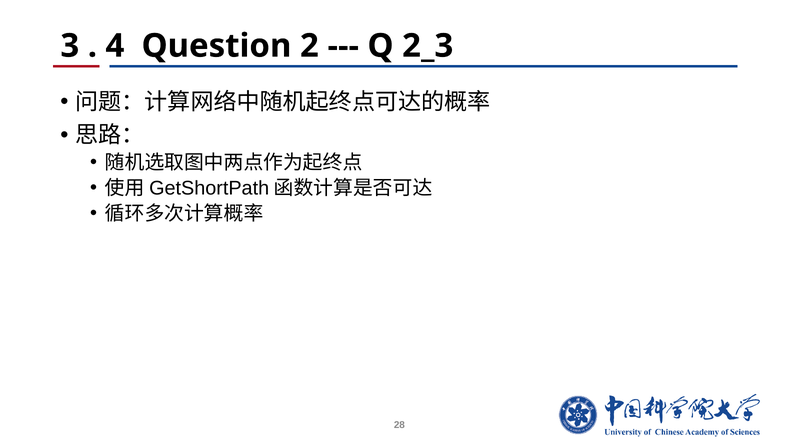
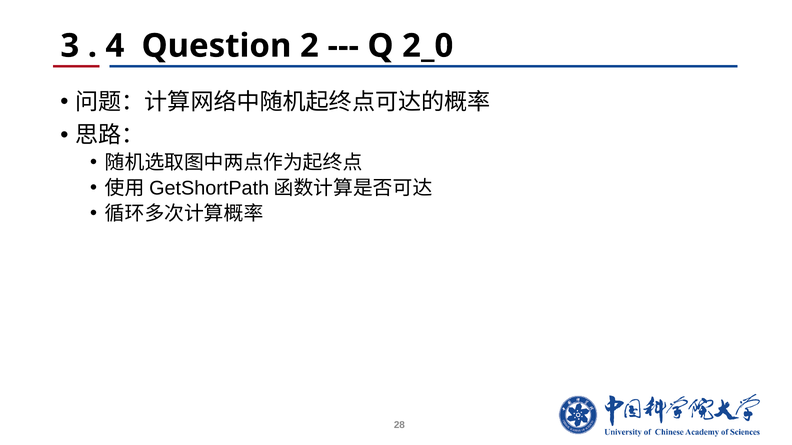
2_3: 2_3 -> 2_0 (428, 46)
